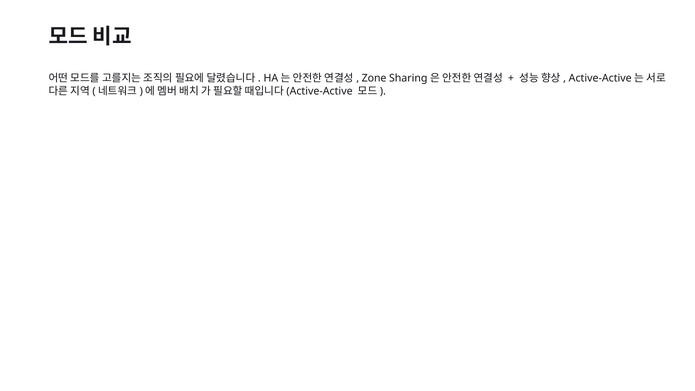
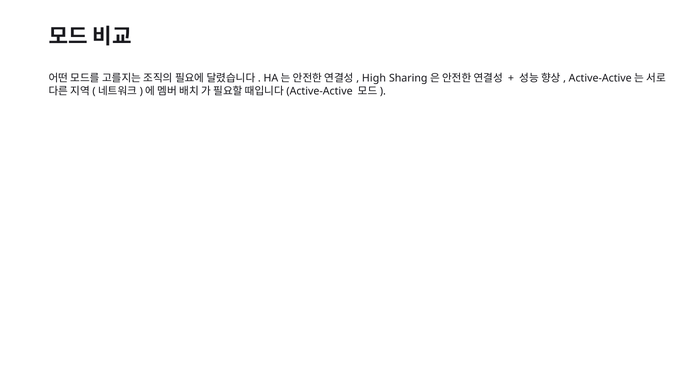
Zone: Zone -> High (374, 78)
